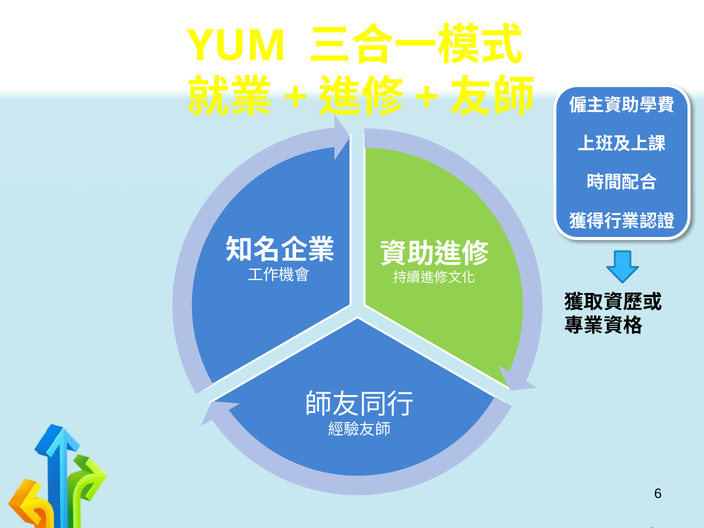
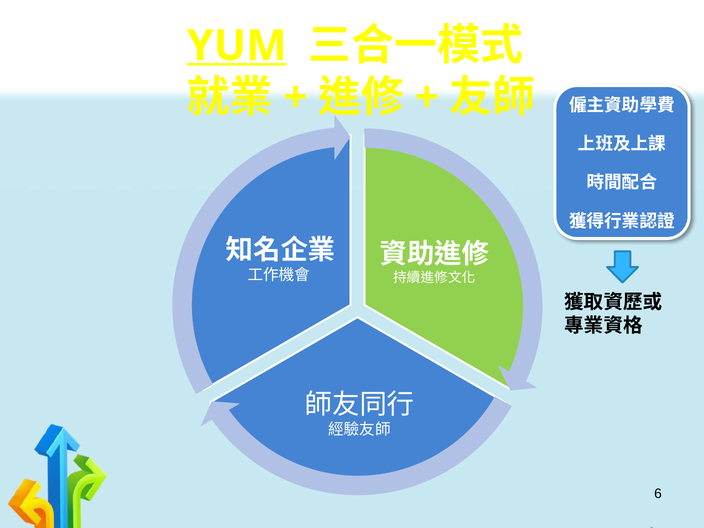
YUM underline: none -> present (237, 46)
